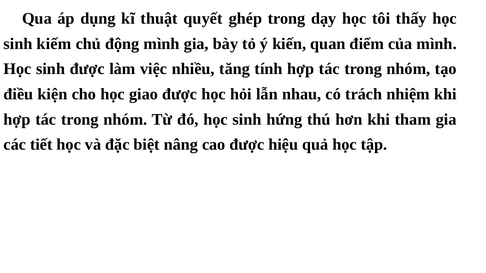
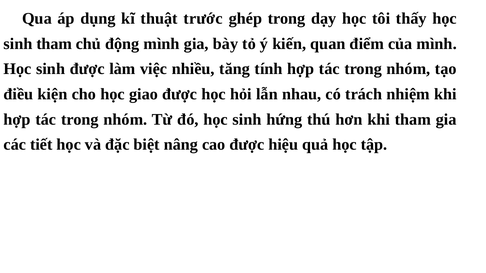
quyết: quyết -> trước (203, 18)
sinh kiếm: kiếm -> tham (54, 44)
